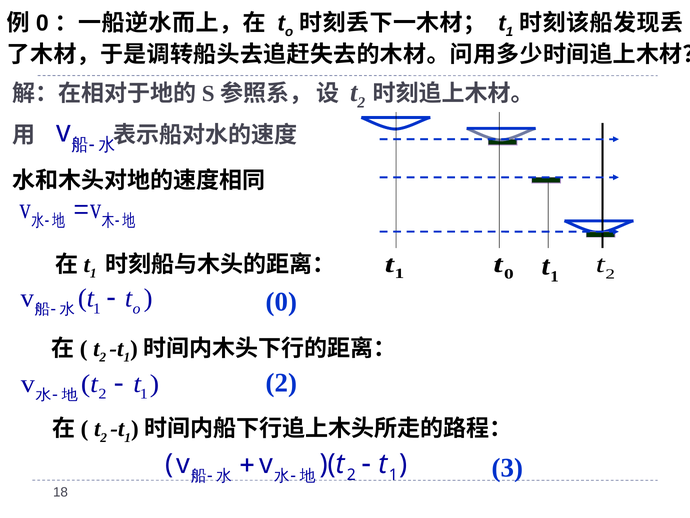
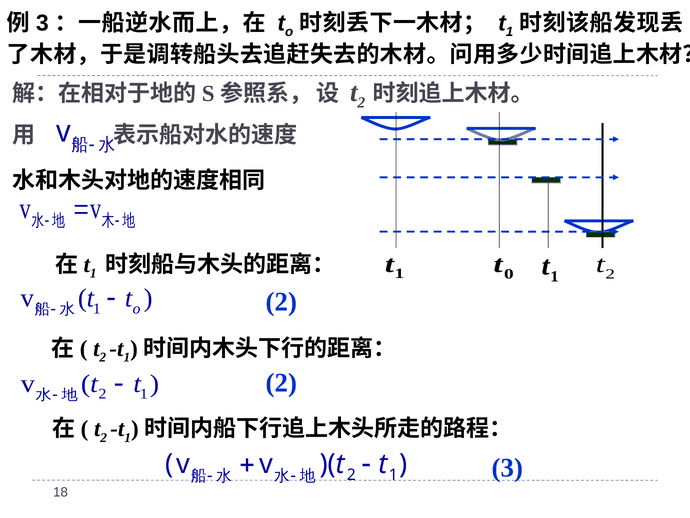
0: 0 -> 3 (42, 23)
0: 0 -> 2 (281, 302)
